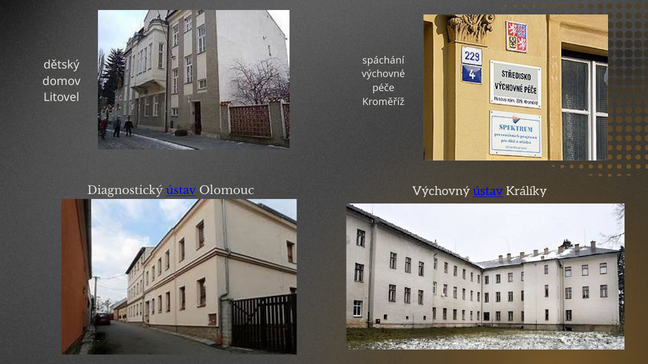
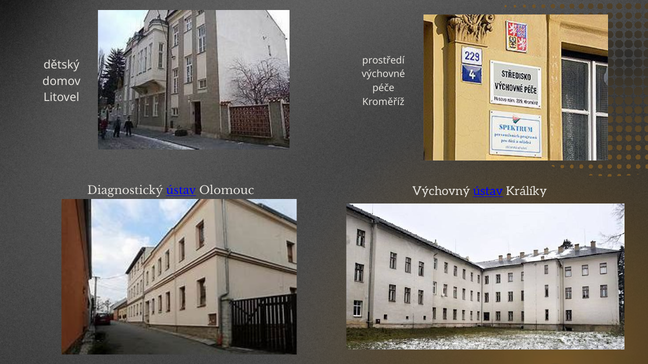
spáchání: spáchání -> prostředí (383, 60)
